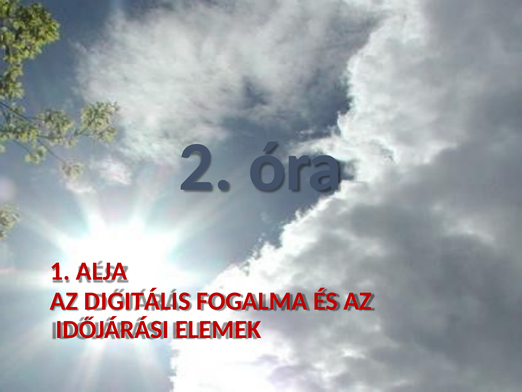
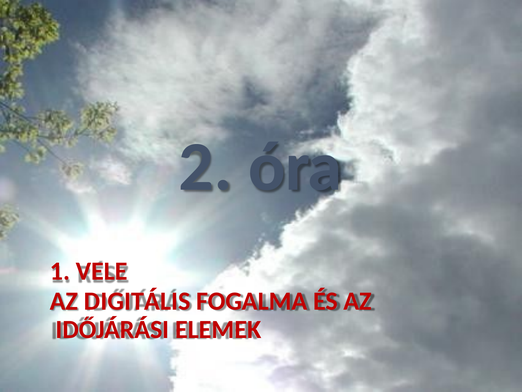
ALJA: ALJA -> VELE (102, 271)
